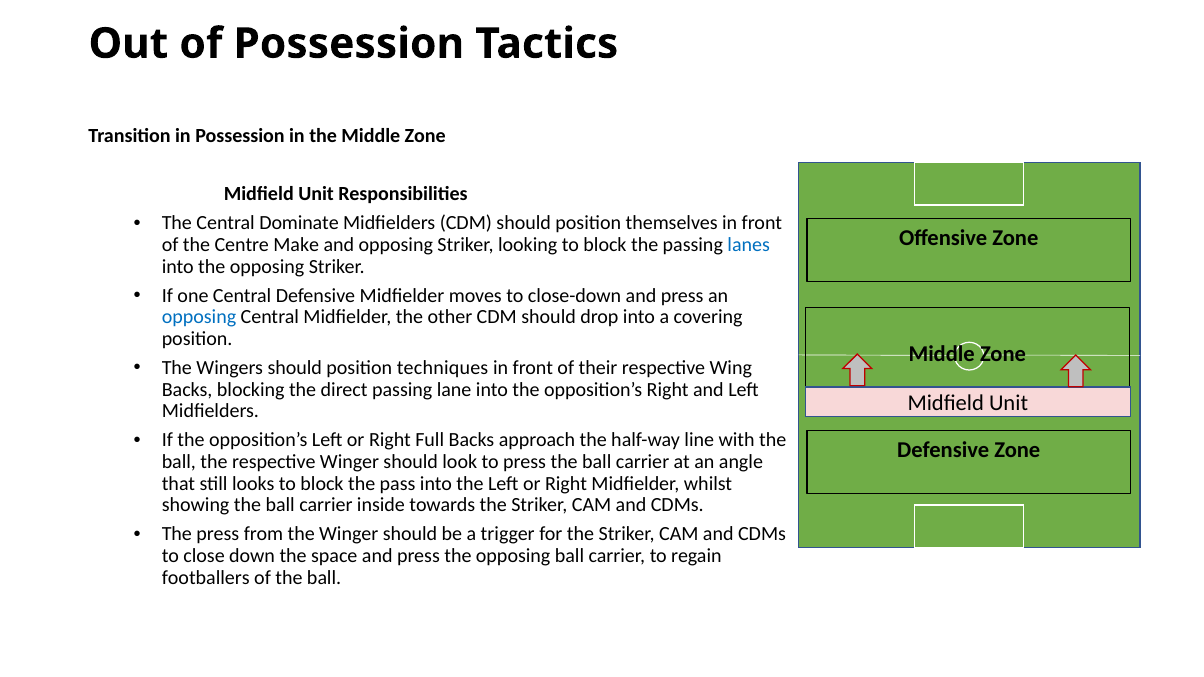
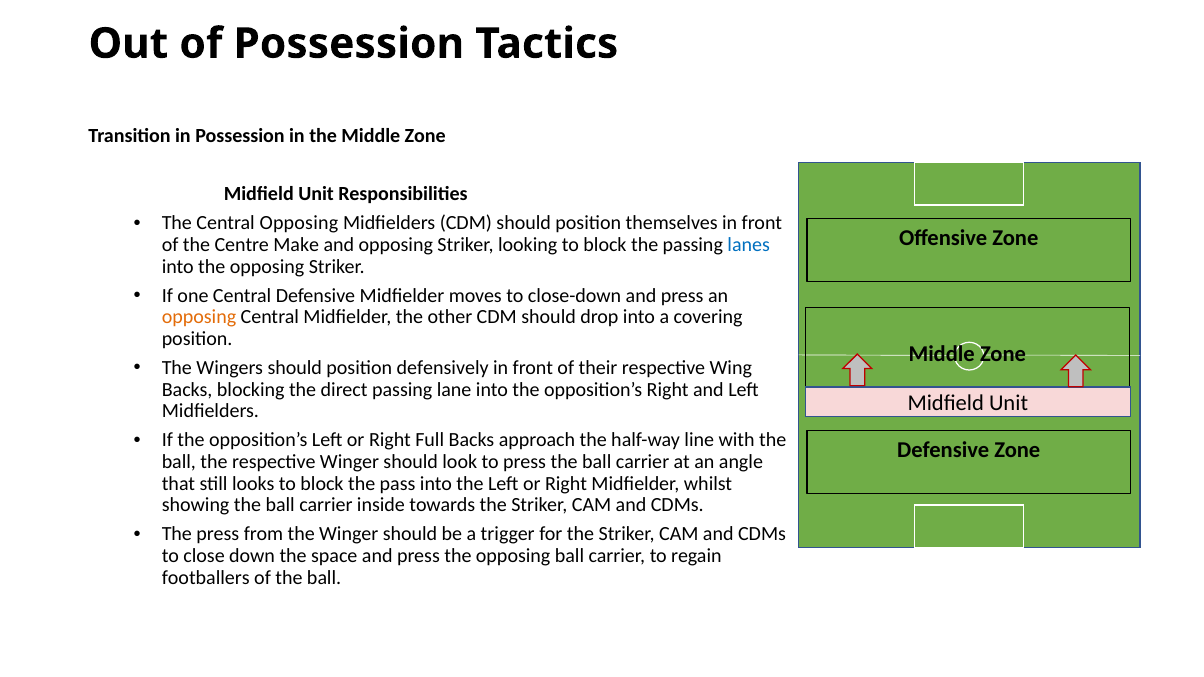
Central Dominate: Dominate -> Opposing (299, 223)
opposing colour: blue -> orange (199, 317)
techniques: techniques -> defensively (443, 368)
